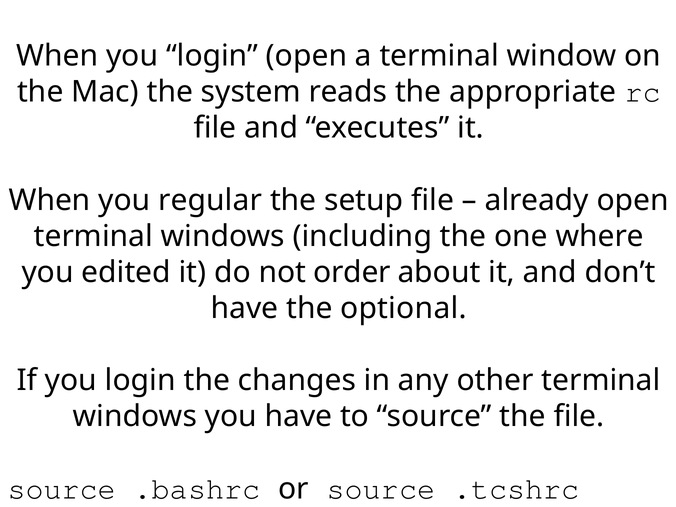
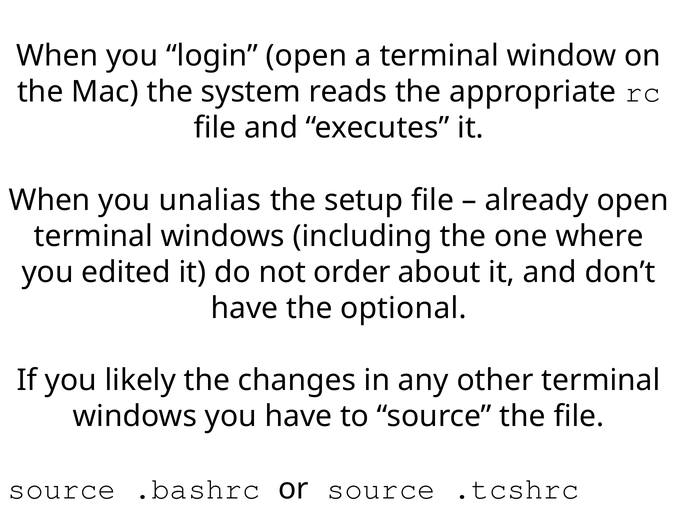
regular: regular -> unalias (210, 200)
If you login: login -> likely (140, 381)
